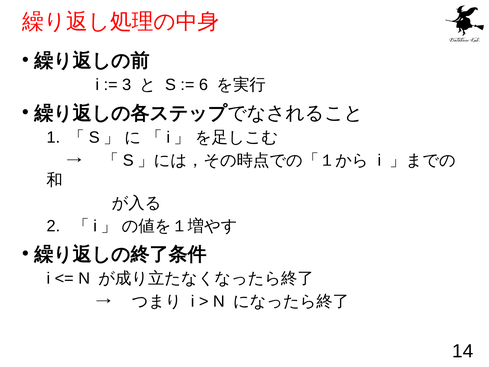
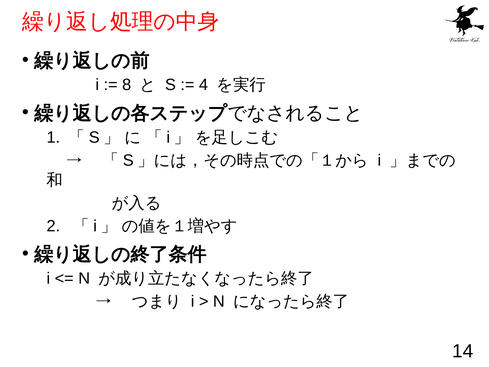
3: 3 -> 8 (127, 85)
6: 6 -> 4 (203, 85)
